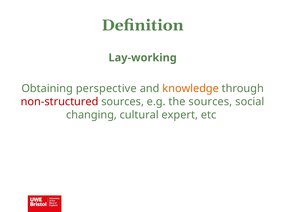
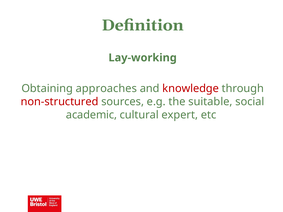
perspective: perspective -> approaches (106, 89)
knowledge colour: orange -> red (191, 89)
the sources: sources -> suitable (210, 102)
changing: changing -> academic (91, 115)
